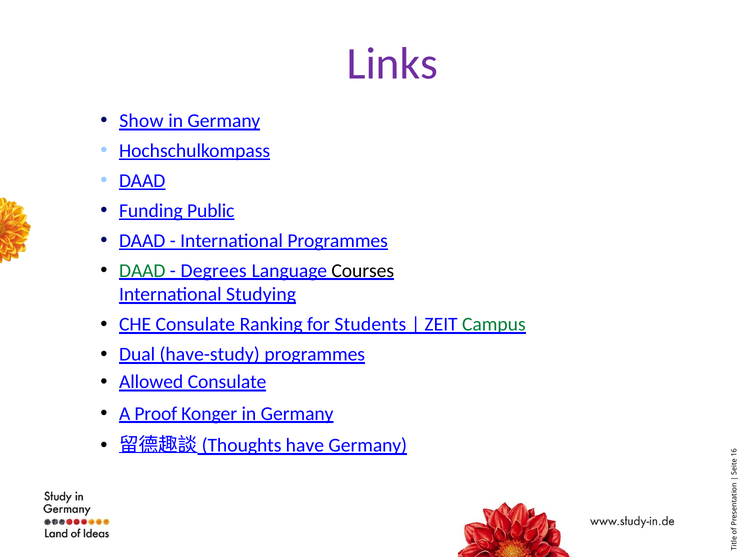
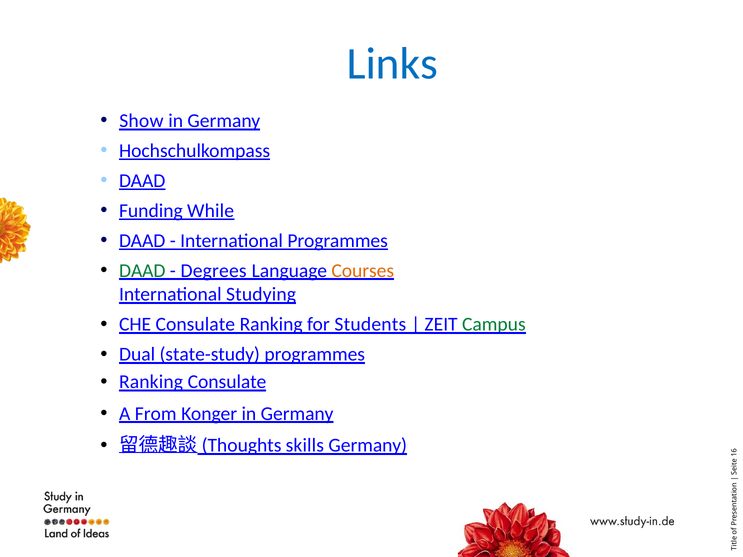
Links colour: purple -> blue (392, 64)
Public: Public -> While (211, 211)
Courses colour: black -> orange (363, 271)
have-study: have-study -> state-study (210, 355)
Allowed: Allowed -> Ranking (151, 382)
Proof: Proof -> From (156, 414)
have: have -> skills (305, 446)
